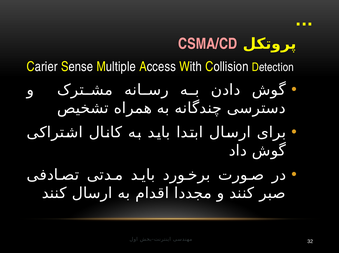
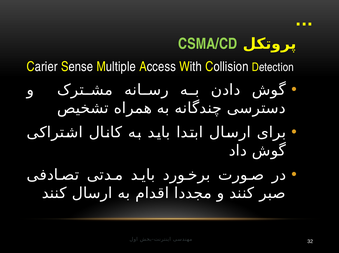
CSMA/CD colour: pink -> light green (208, 44)
